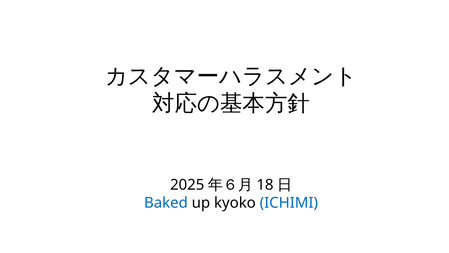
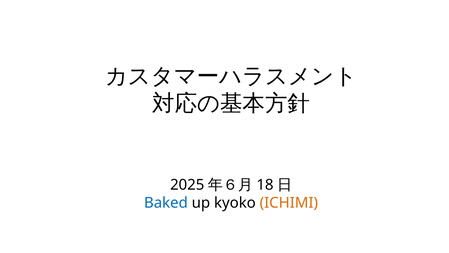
ICHIMI colour: blue -> orange (289, 203)
